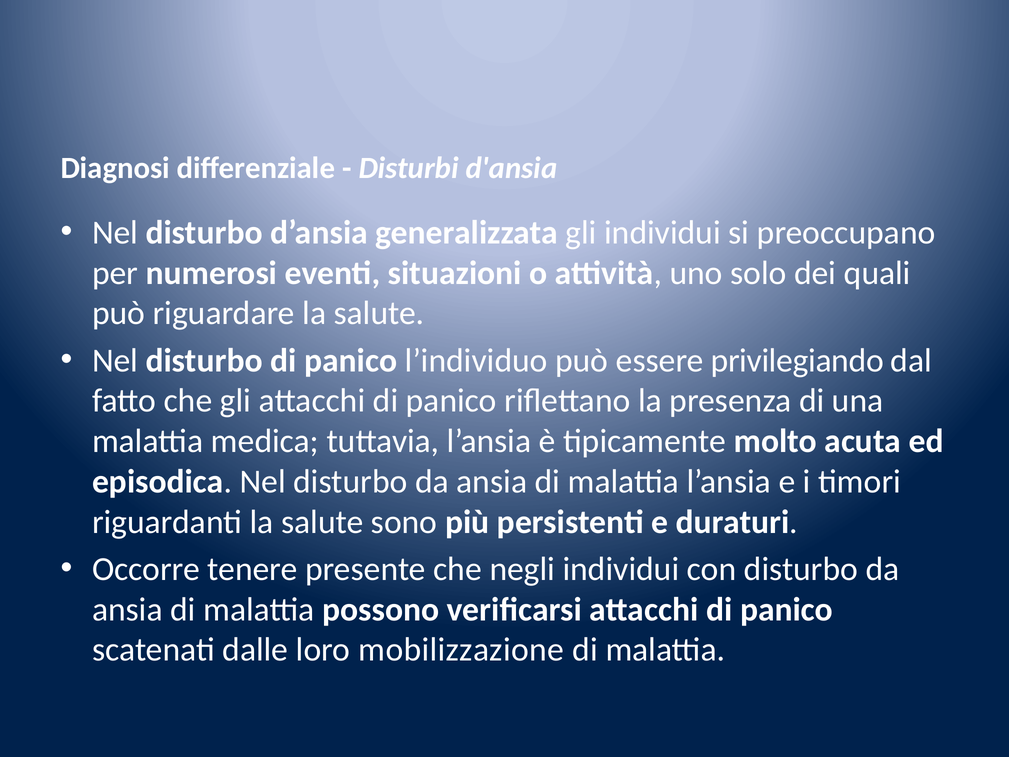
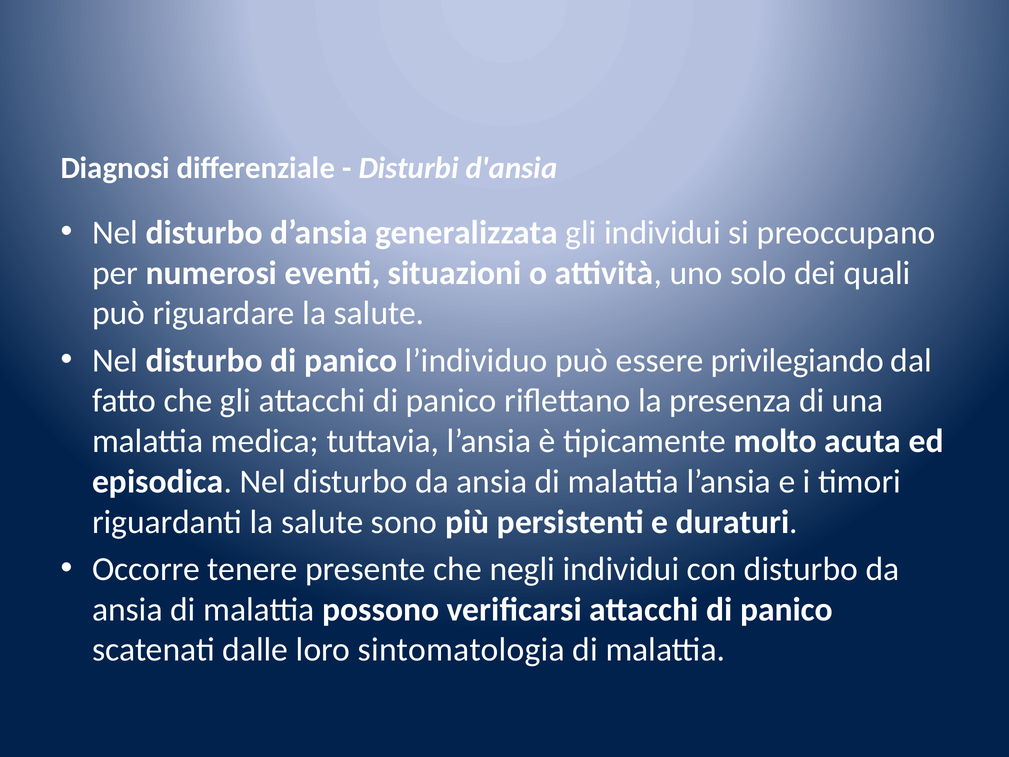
mobilizzazione: mobilizzazione -> sintomatologia (461, 650)
